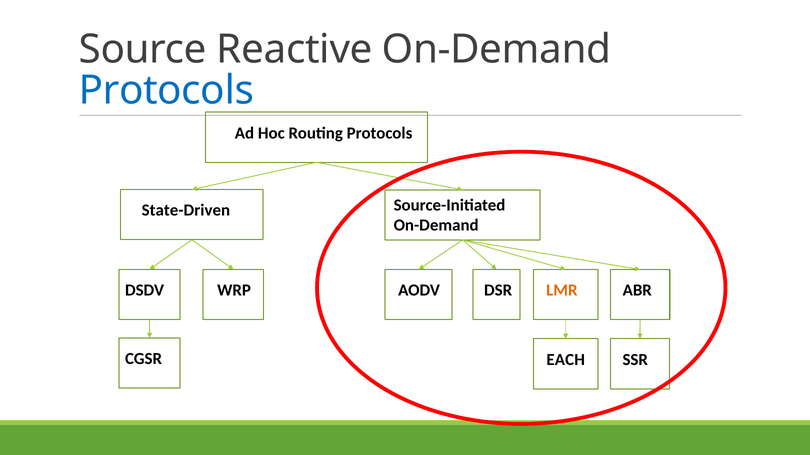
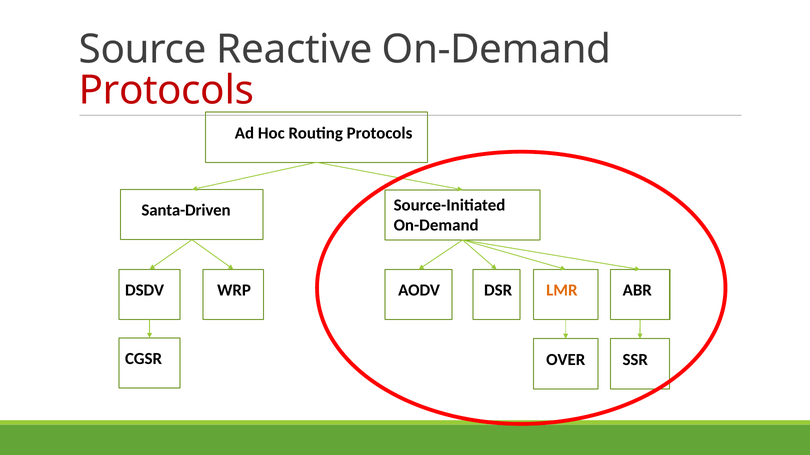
Protocols colour: blue -> red (166, 91)
State-Driven: State-Driven -> Santa-Driven (186, 211)
EACH: EACH -> OVER (566, 360)
